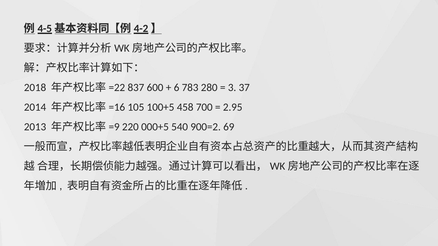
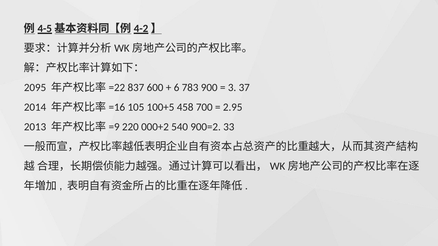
2018: 2018 -> 2095 (35, 88)
280: 280 -> 900 (209, 88)
000+5: 000+5 -> 000+2 (155, 127)
69: 69 -> 33 (229, 127)
